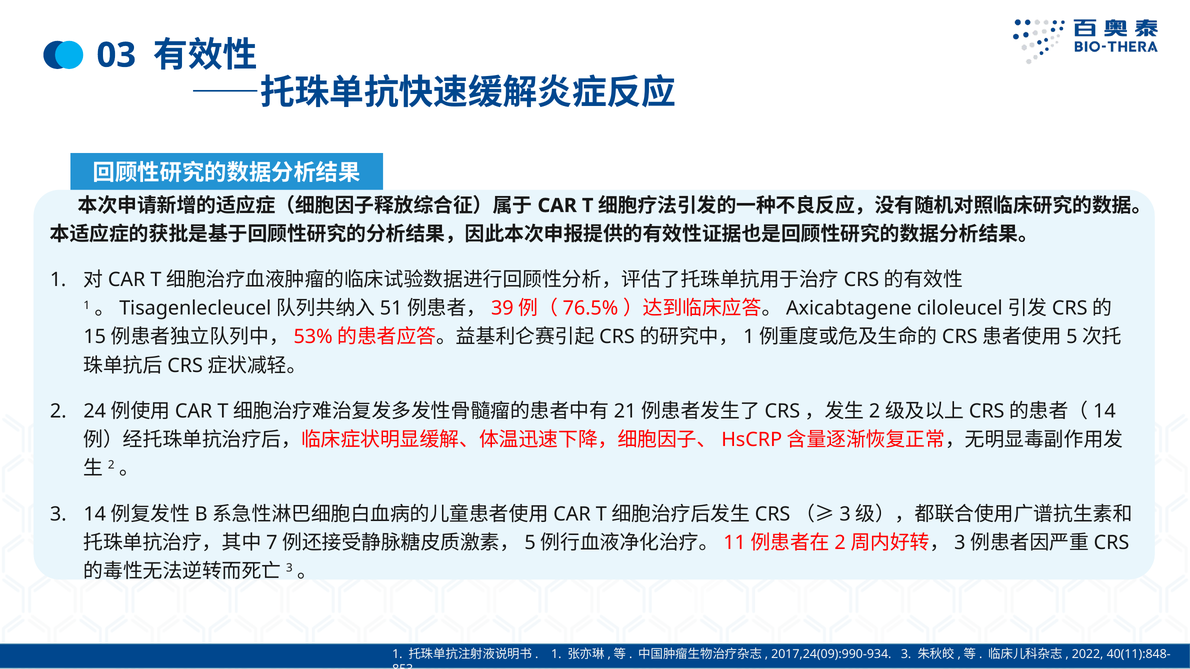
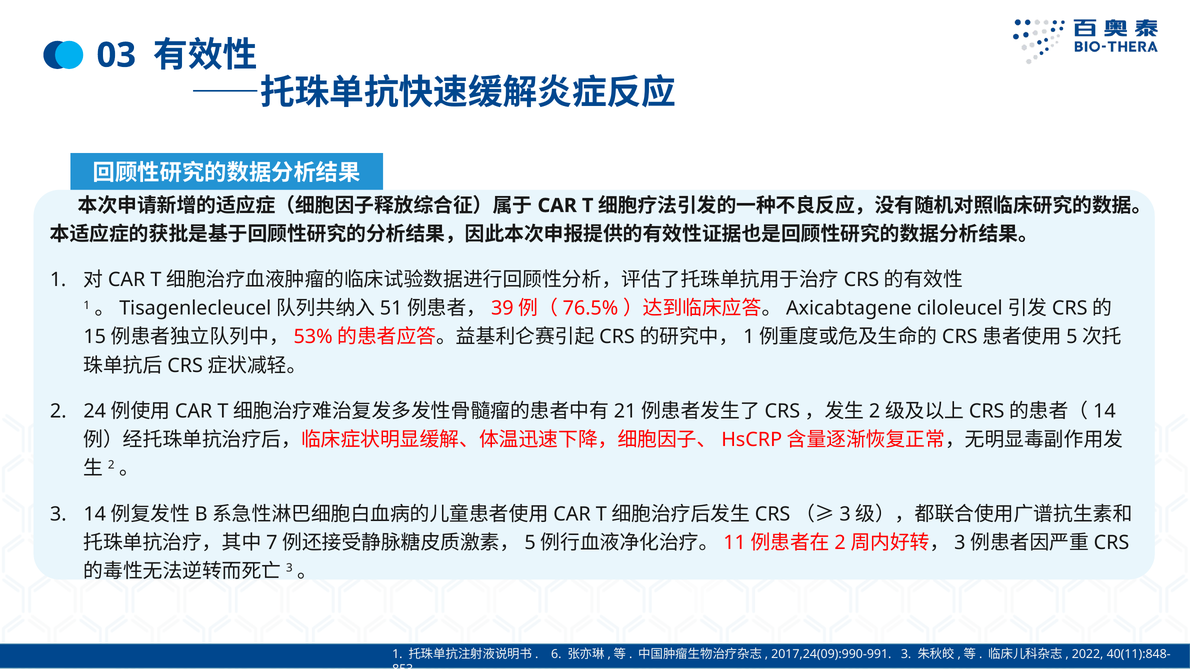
1: 1 -> 6 (556, 655)
2017,24(09):990-934: 2017,24(09):990-934 -> 2017,24(09):990-991 (831, 655)
